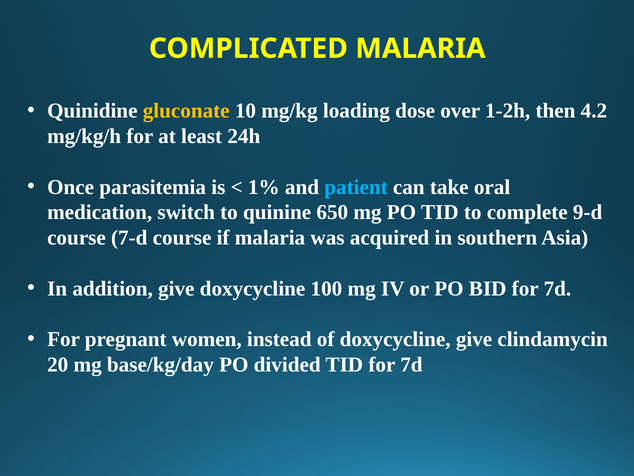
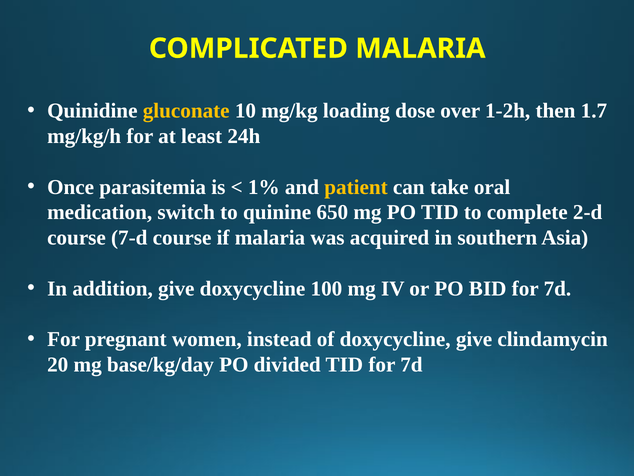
4.2: 4.2 -> 1.7 (594, 111)
patient colour: light blue -> yellow (356, 187)
9-d: 9-d -> 2-d (588, 212)
